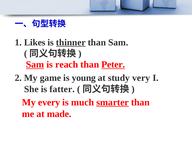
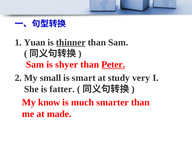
Likes: Likes -> Yuan (35, 42)
Sam underline: present -> none (35, 65)
reach: reach -> shyer (67, 65)
game: game -> small (50, 78)
young: young -> smart (84, 78)
every: every -> know (49, 102)
smarter underline: present -> none (113, 102)
